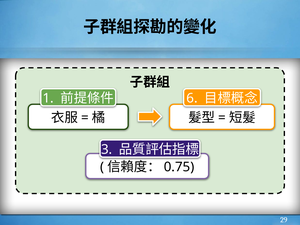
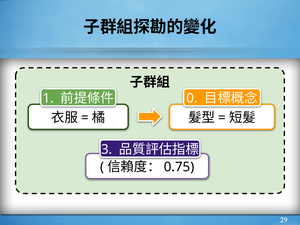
6: 6 -> 0 (192, 98)
